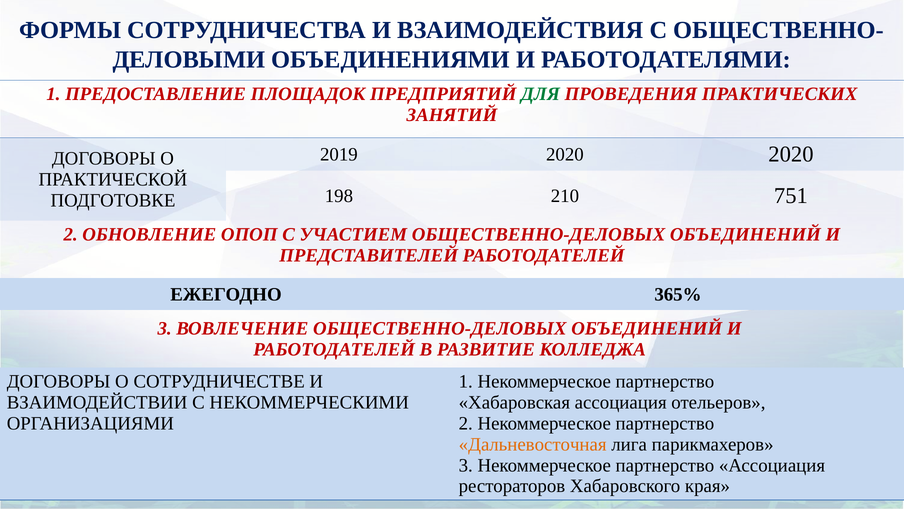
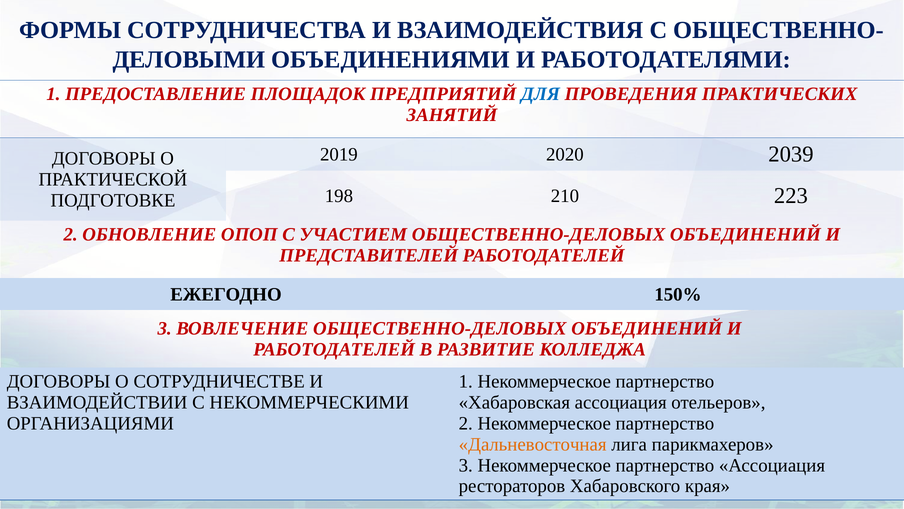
ДЛЯ colour: green -> blue (541, 94)
2020 2020: 2020 -> 2039 (791, 154)
751: 751 -> 223 (791, 196)
365%: 365% -> 150% (678, 294)
